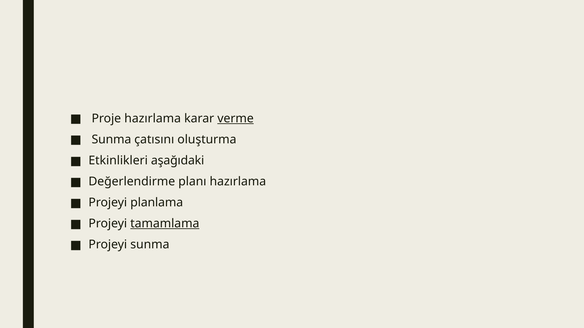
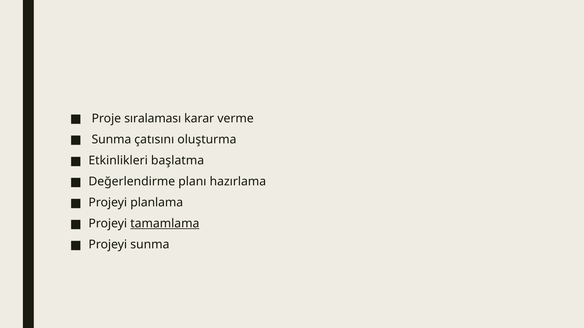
Proje hazırlama: hazırlama -> sıralaması (153, 119)
verme underline: present -> none (236, 119)
aşağıdaki: aşağıdaki -> başlatma (178, 161)
